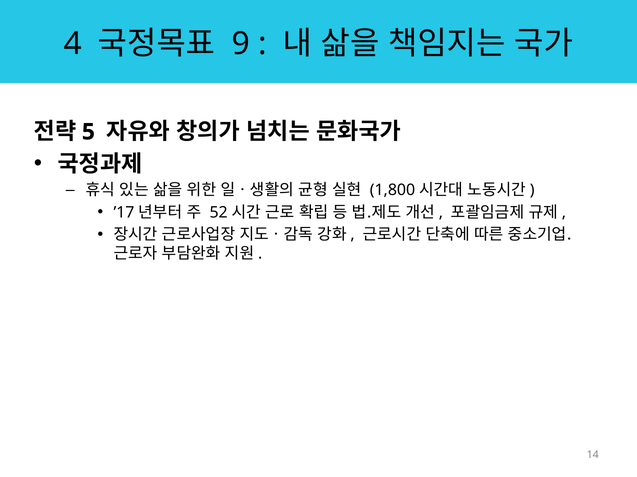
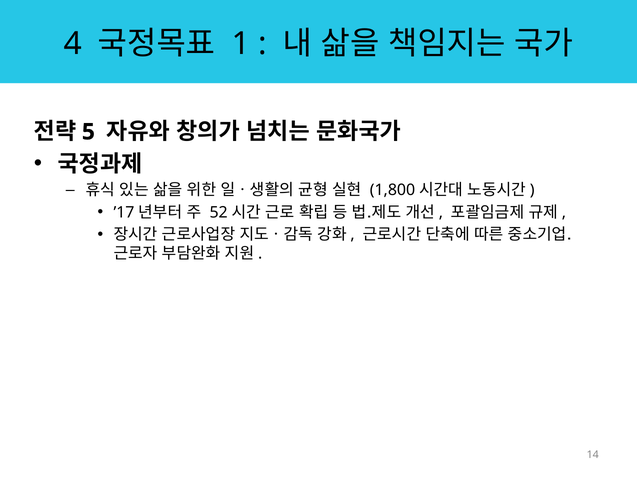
9: 9 -> 1 (241, 44)
